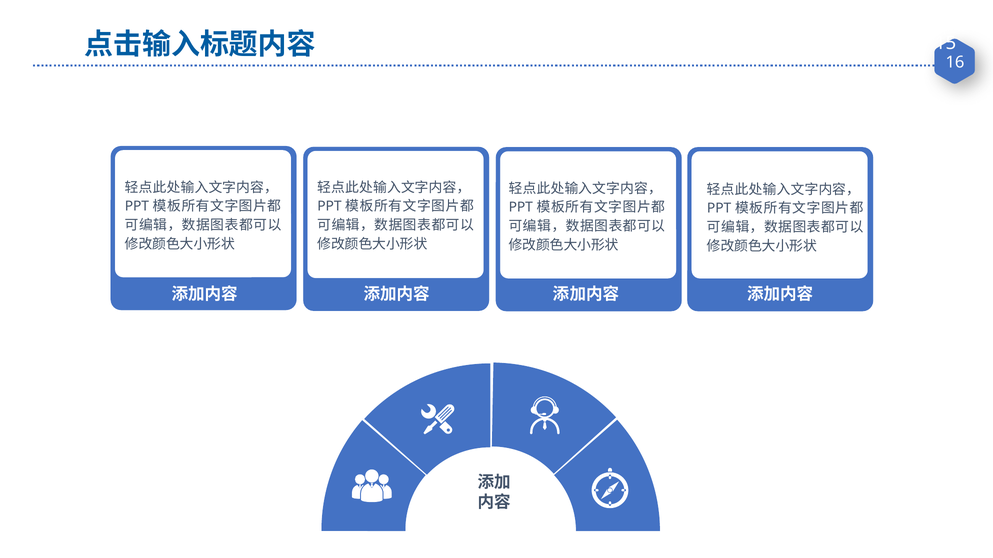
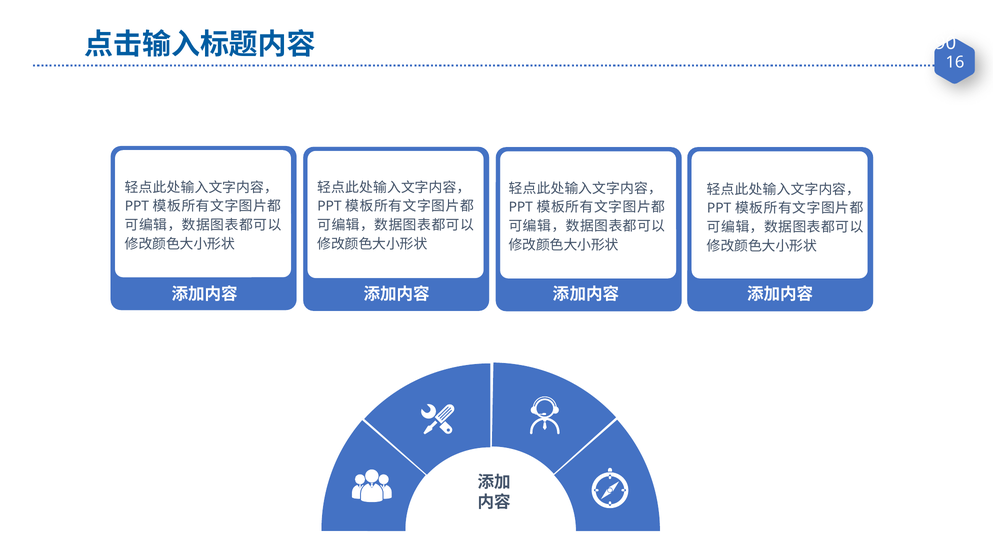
15: 15 -> 90 (946, 43)
